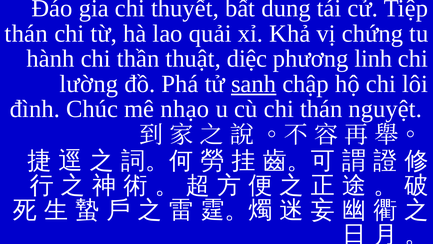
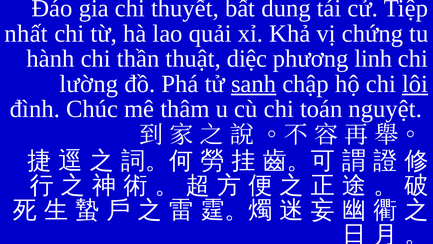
thán: thán -> nhất (26, 33)
lôi underline: none -> present (415, 84)
nhạo: nhạo -> thâm (185, 109)
chi thán: thán -> toán (321, 109)
